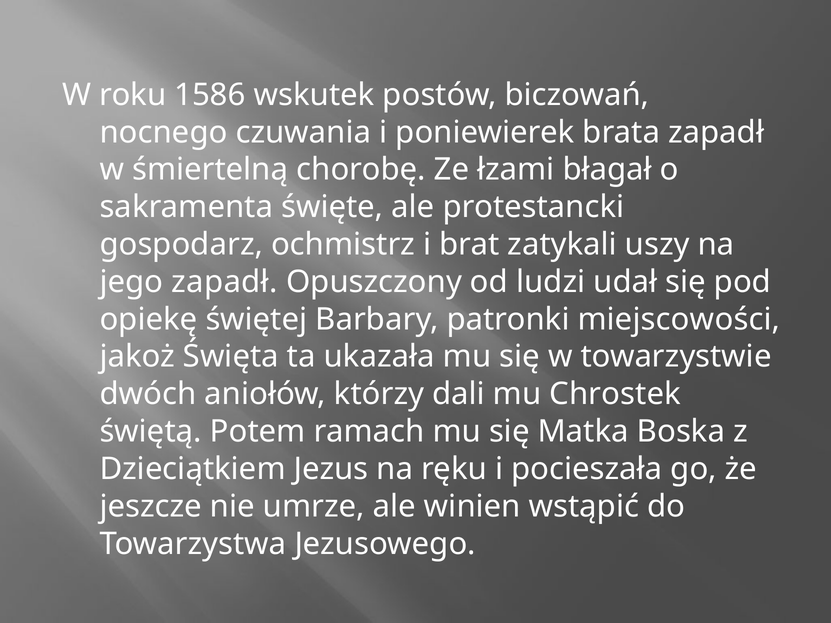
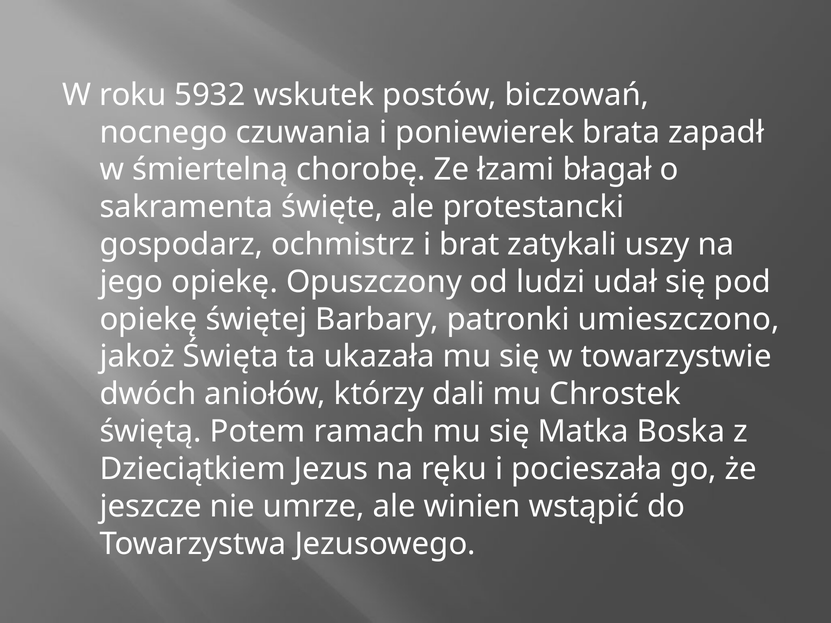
1586: 1586 -> 5932 (210, 95)
jego zapadł: zapadł -> opiekę (225, 282)
miejscowości: miejscowości -> umieszczono (679, 319)
